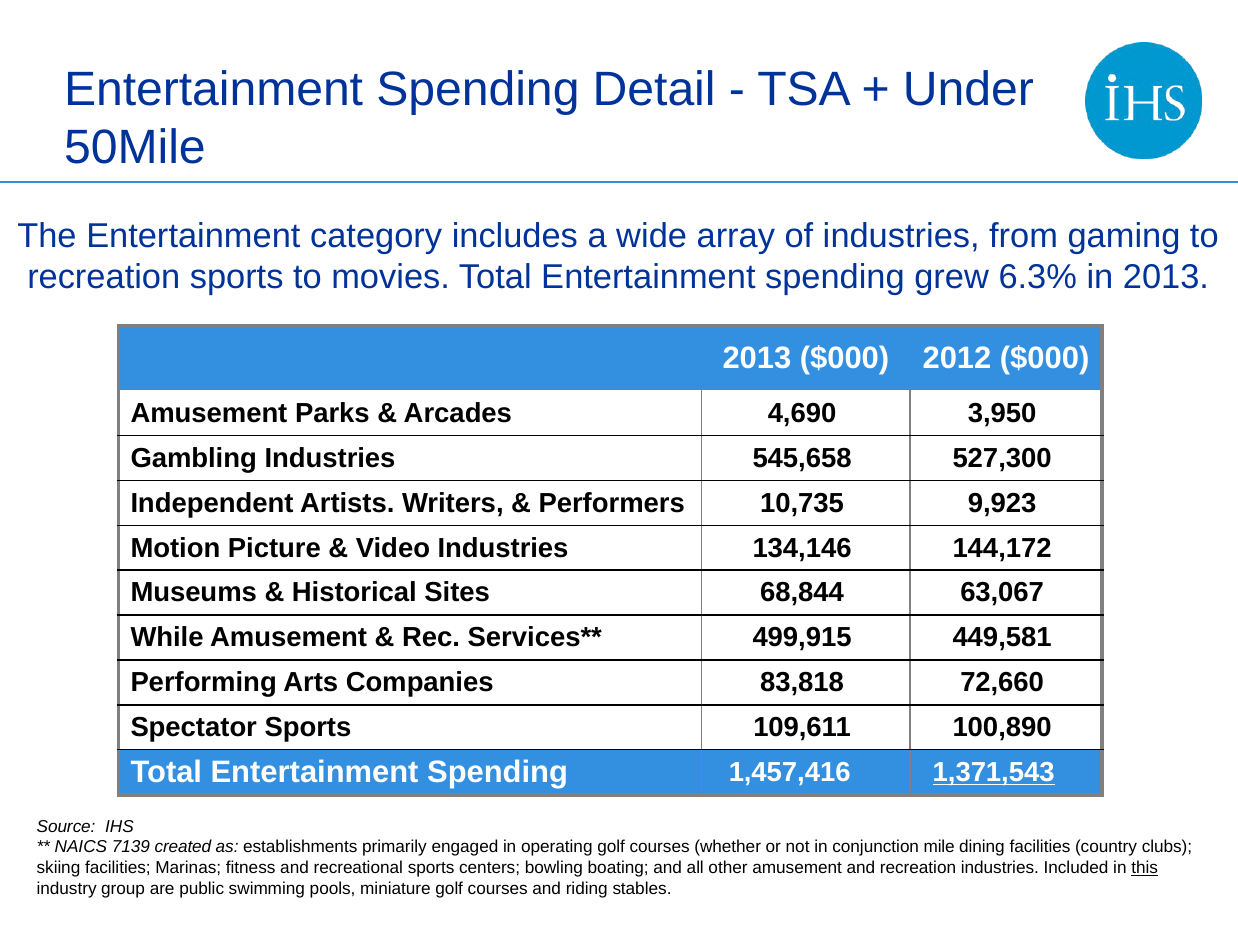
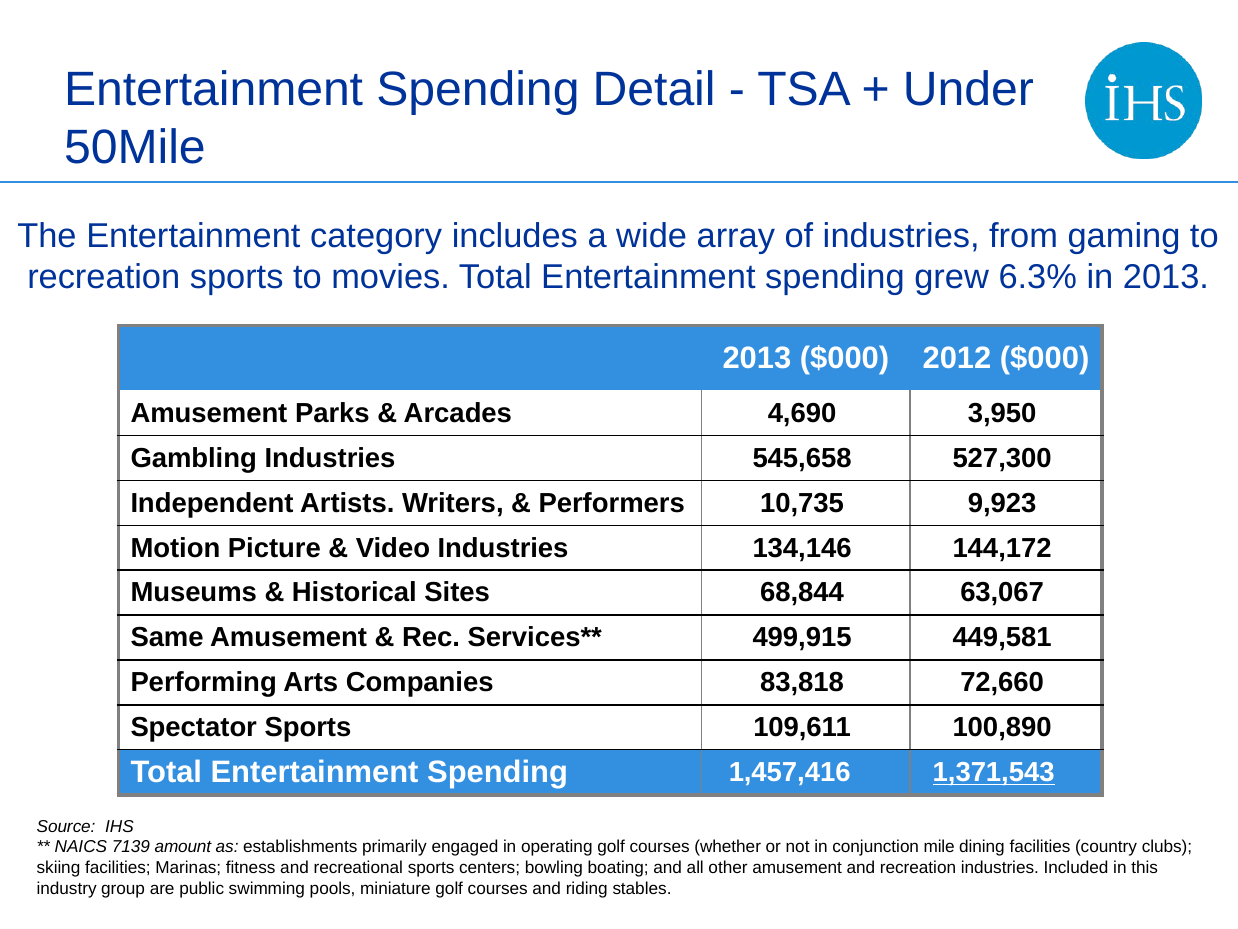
While: While -> Same (167, 637)
created: created -> amount (183, 847)
this underline: present -> none (1145, 867)
